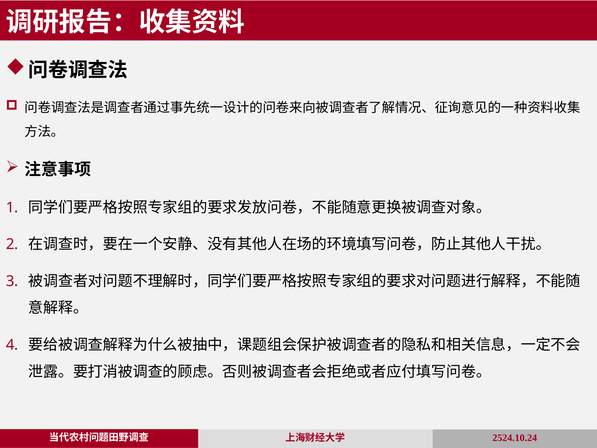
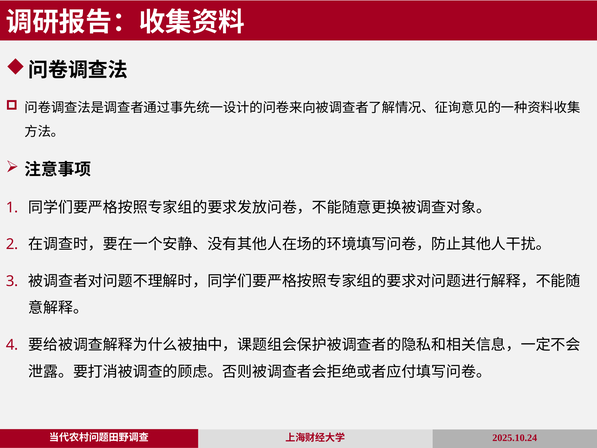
2524.10.24: 2524.10.24 -> 2025.10.24 (515, 438)
